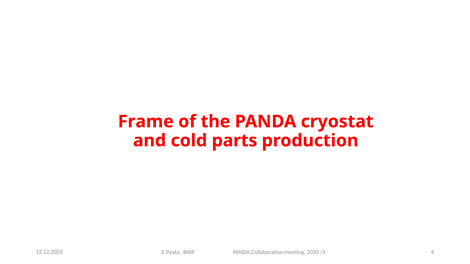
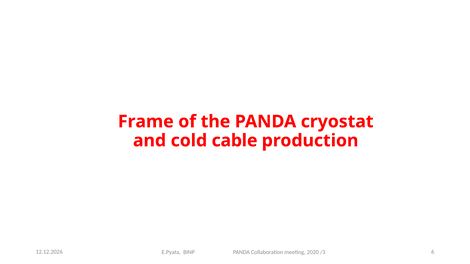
parts: parts -> cable (235, 141)
